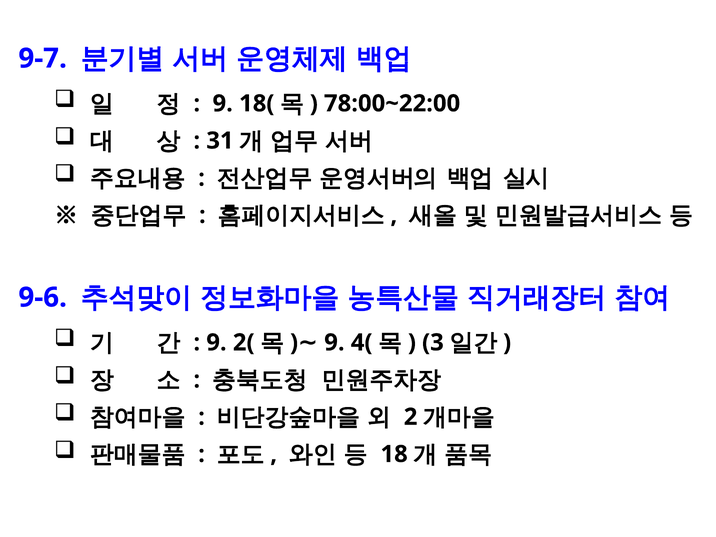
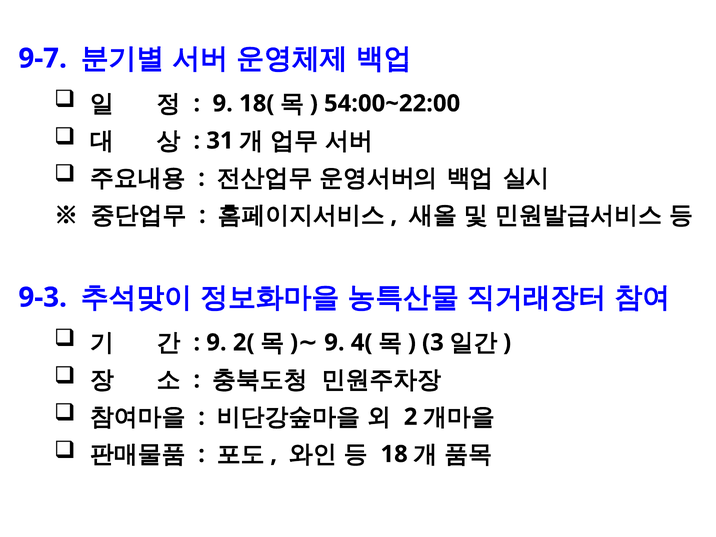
78:00~22:00: 78:00~22:00 -> 54:00~22:00 (392, 103)
9-6: 9-6 -> 9-3 (43, 297)
